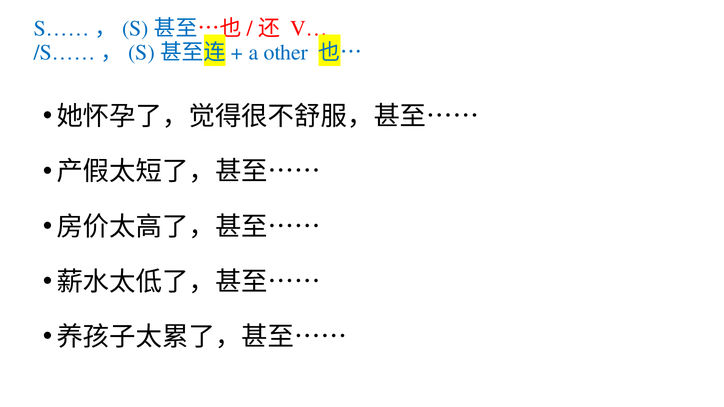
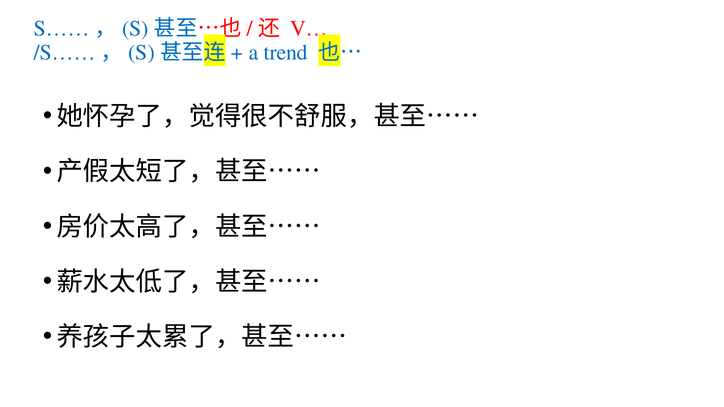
other: other -> trend (286, 52)
